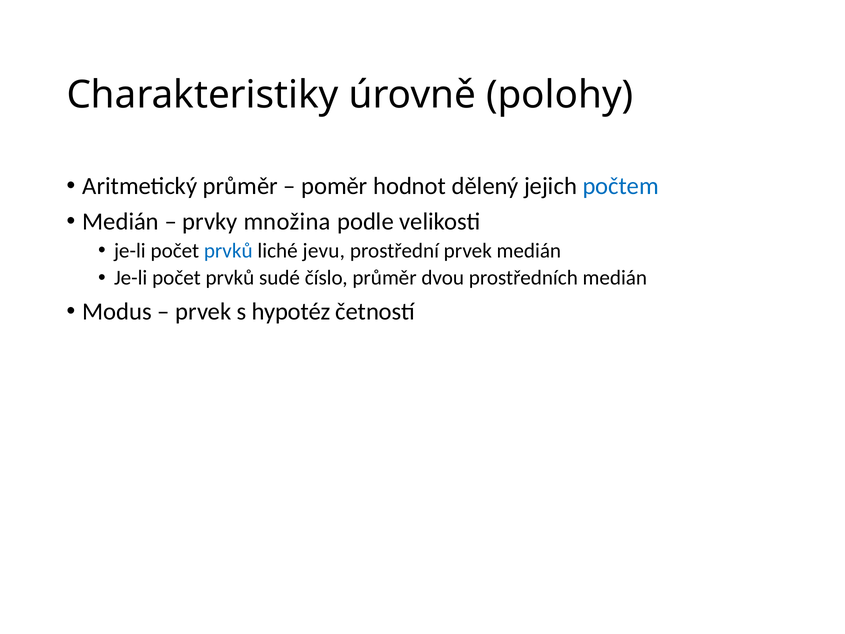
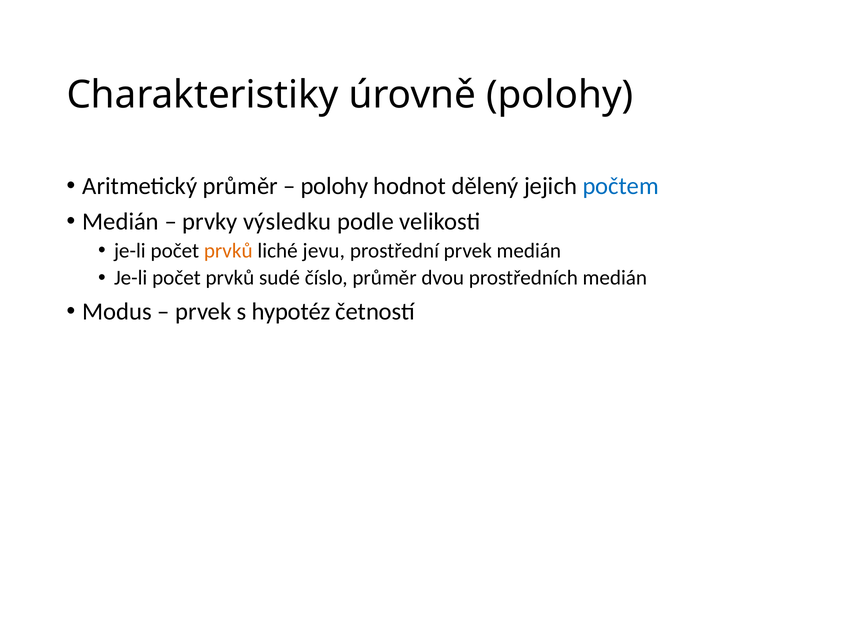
poměr: poměr -> polohy (334, 186)
množina: množina -> výsledku (287, 222)
prvků colour: blue -> orange (228, 251)
